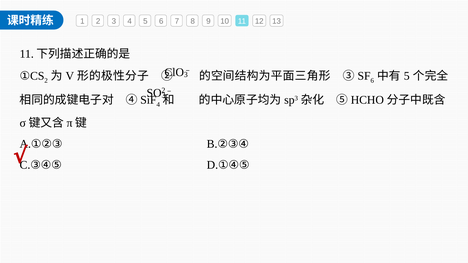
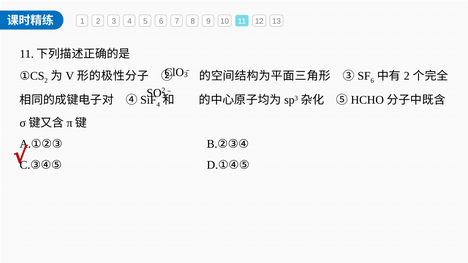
5: 5 -> 2 (407, 76)
